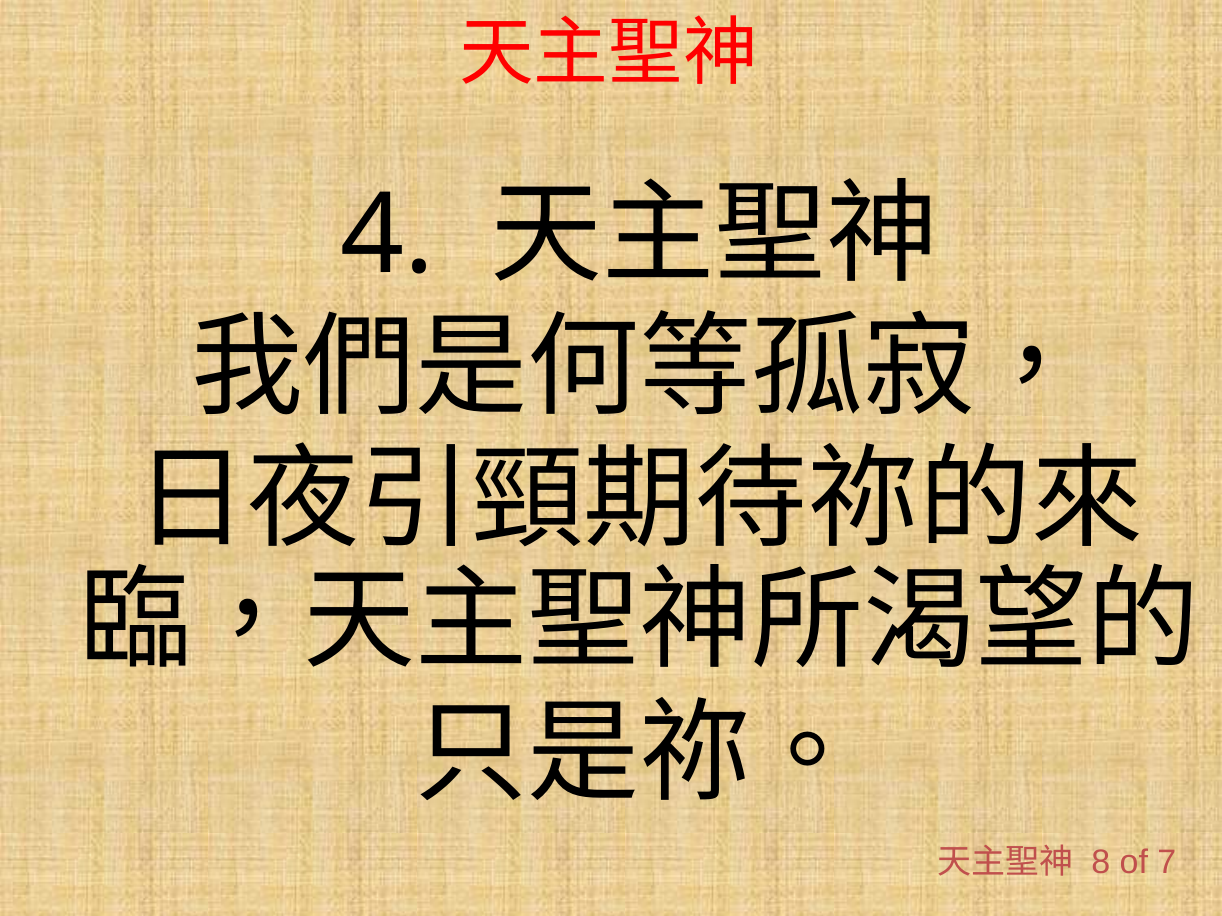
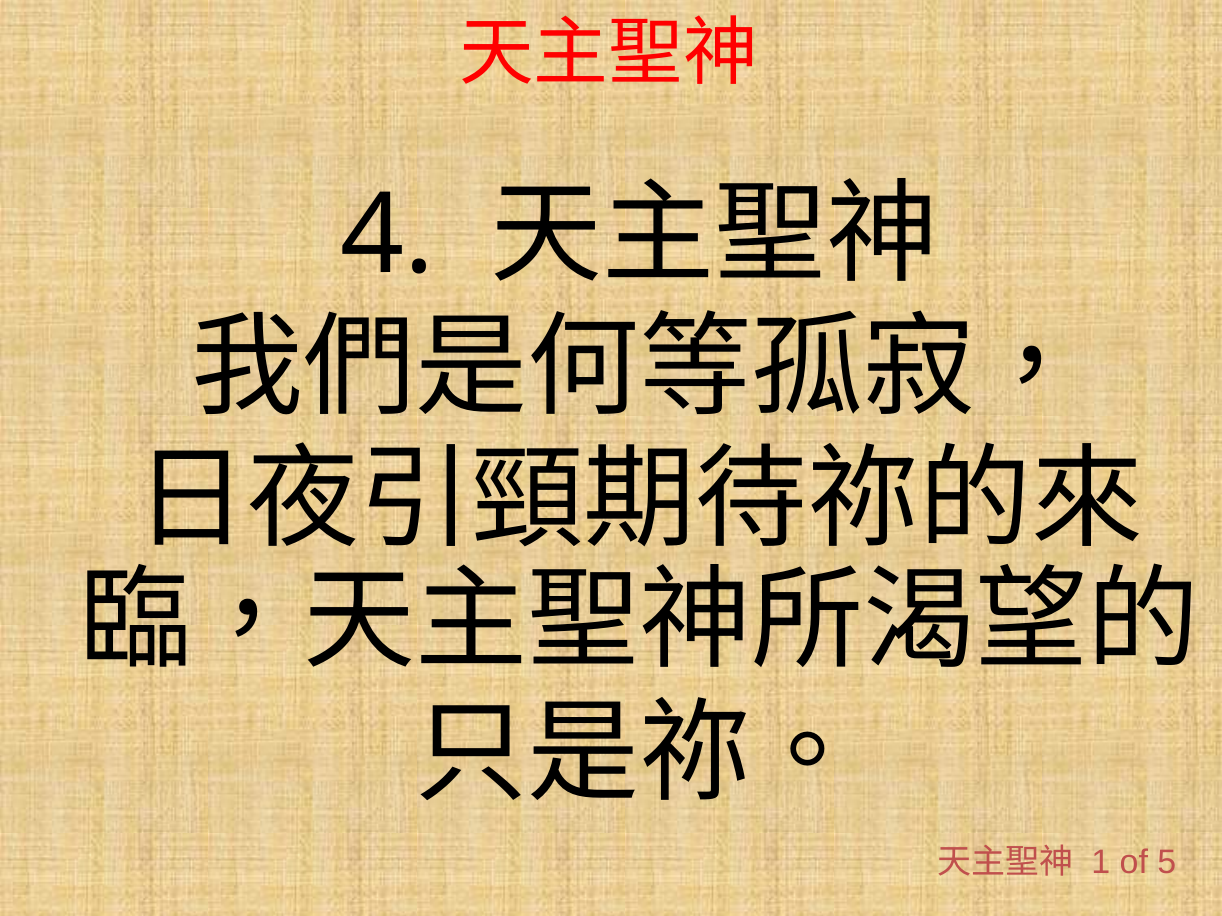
8: 8 -> 1 (1101, 862)
7: 7 -> 5 (1167, 862)
